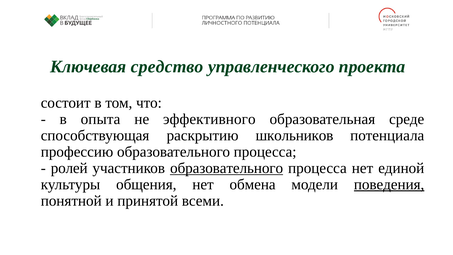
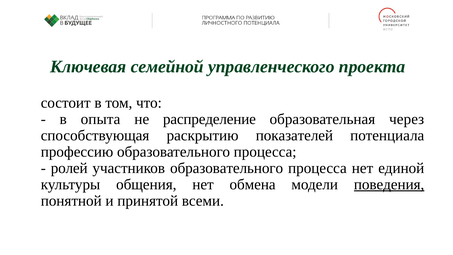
средство: средство -> семейной (167, 67)
эффективного: эффективного -> распределение (209, 119)
среде: среде -> через (407, 119)
школьников: школьников -> показателей (294, 135)
образовательного underline: present -> none (227, 168)
